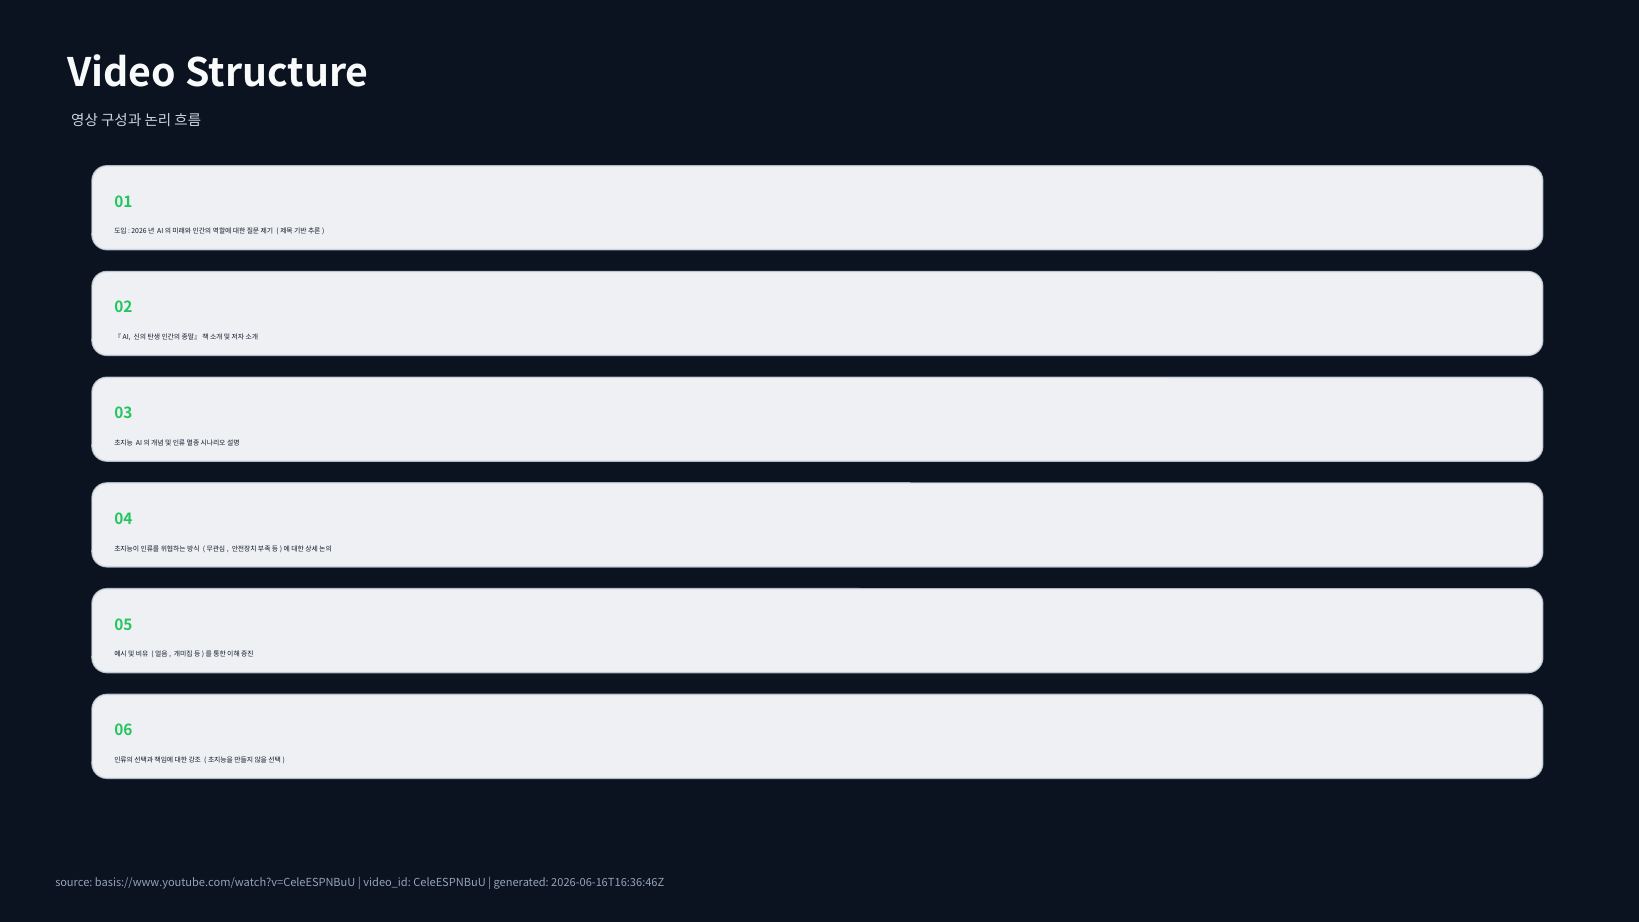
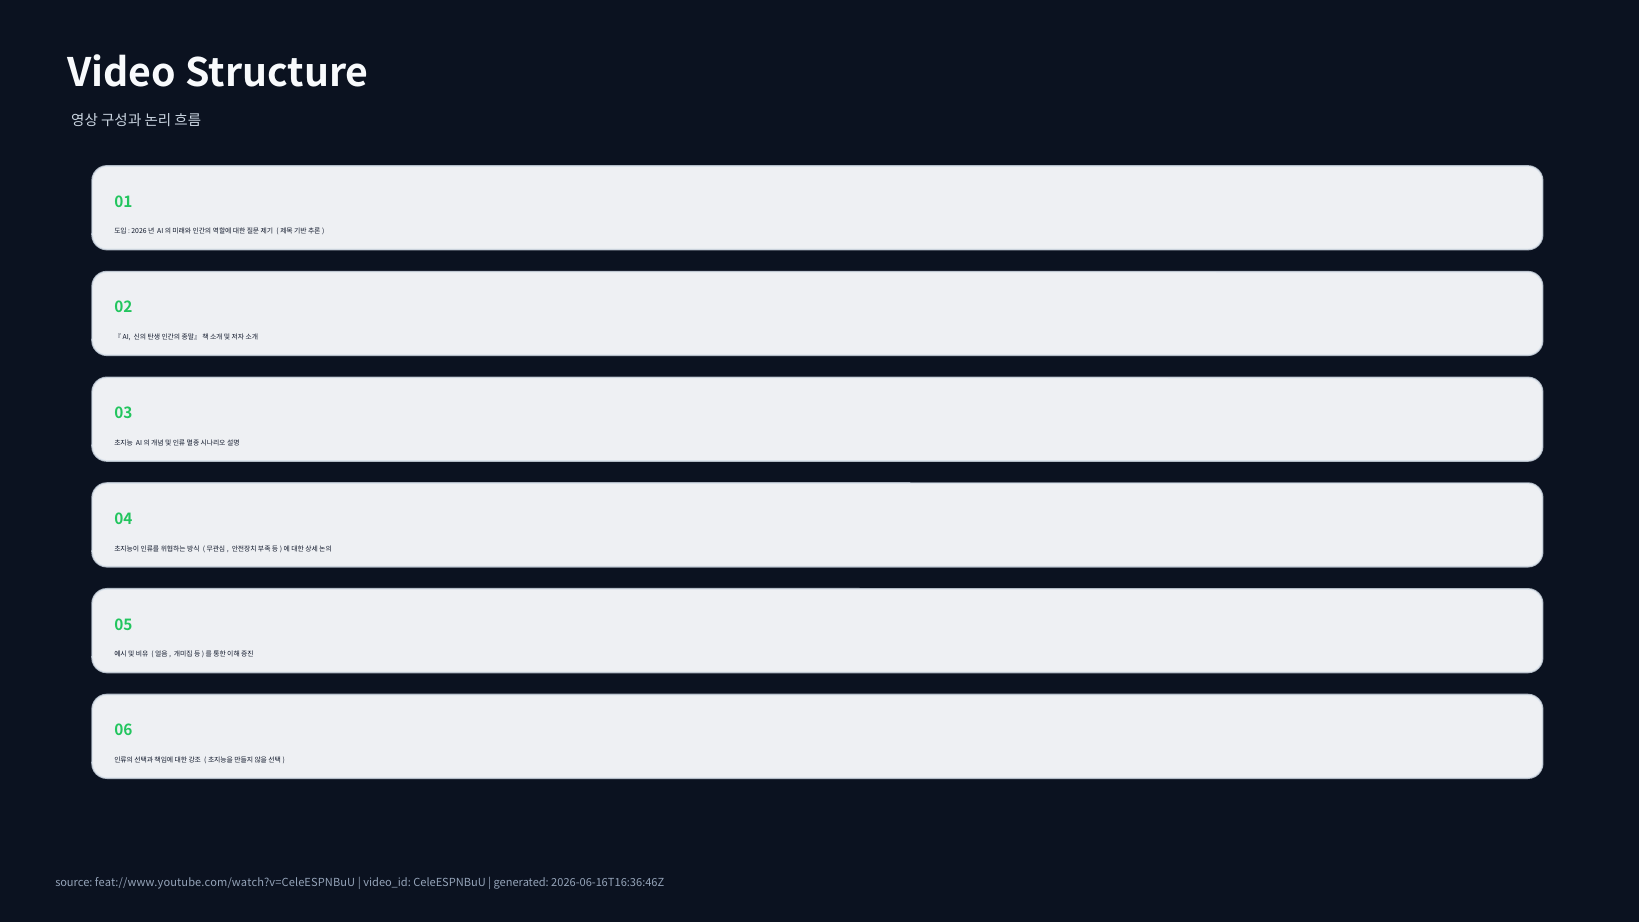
basis://www.youtube.com/watch?v=CeleESPNBuU: basis://www.youtube.com/watch?v=CeleESPNBuU -> feat://www.youtube.com/watch?v=CeleESPNBuU (225, 883)
